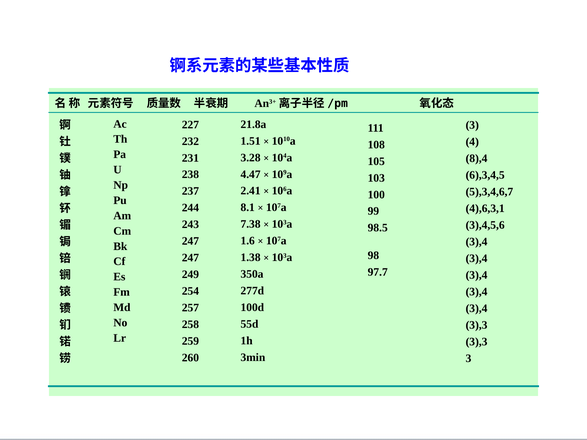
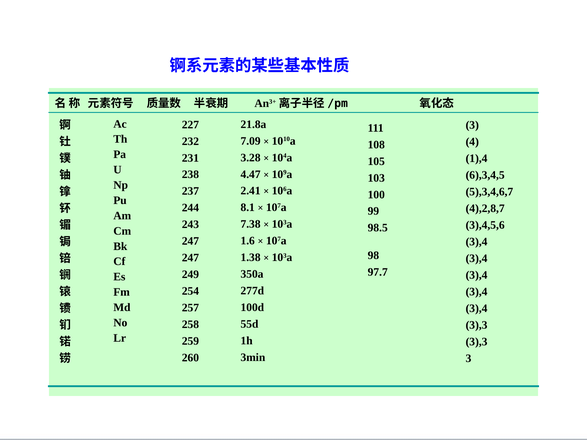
1.51: 1.51 -> 7.09 (251, 141)
8),4: 8),4 -> 1),4 (477, 159)
4),6,3,1: 4),6,3,1 -> 4),2,8,7 (485, 209)
